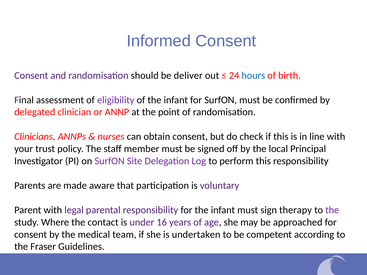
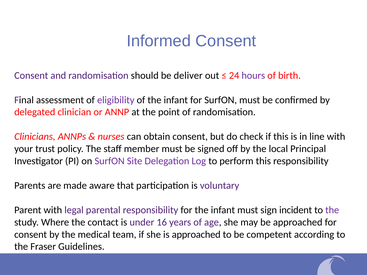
hours colour: blue -> purple (253, 76)
therapy: therapy -> incident (296, 210)
is undertaken: undertaken -> approached (196, 235)
